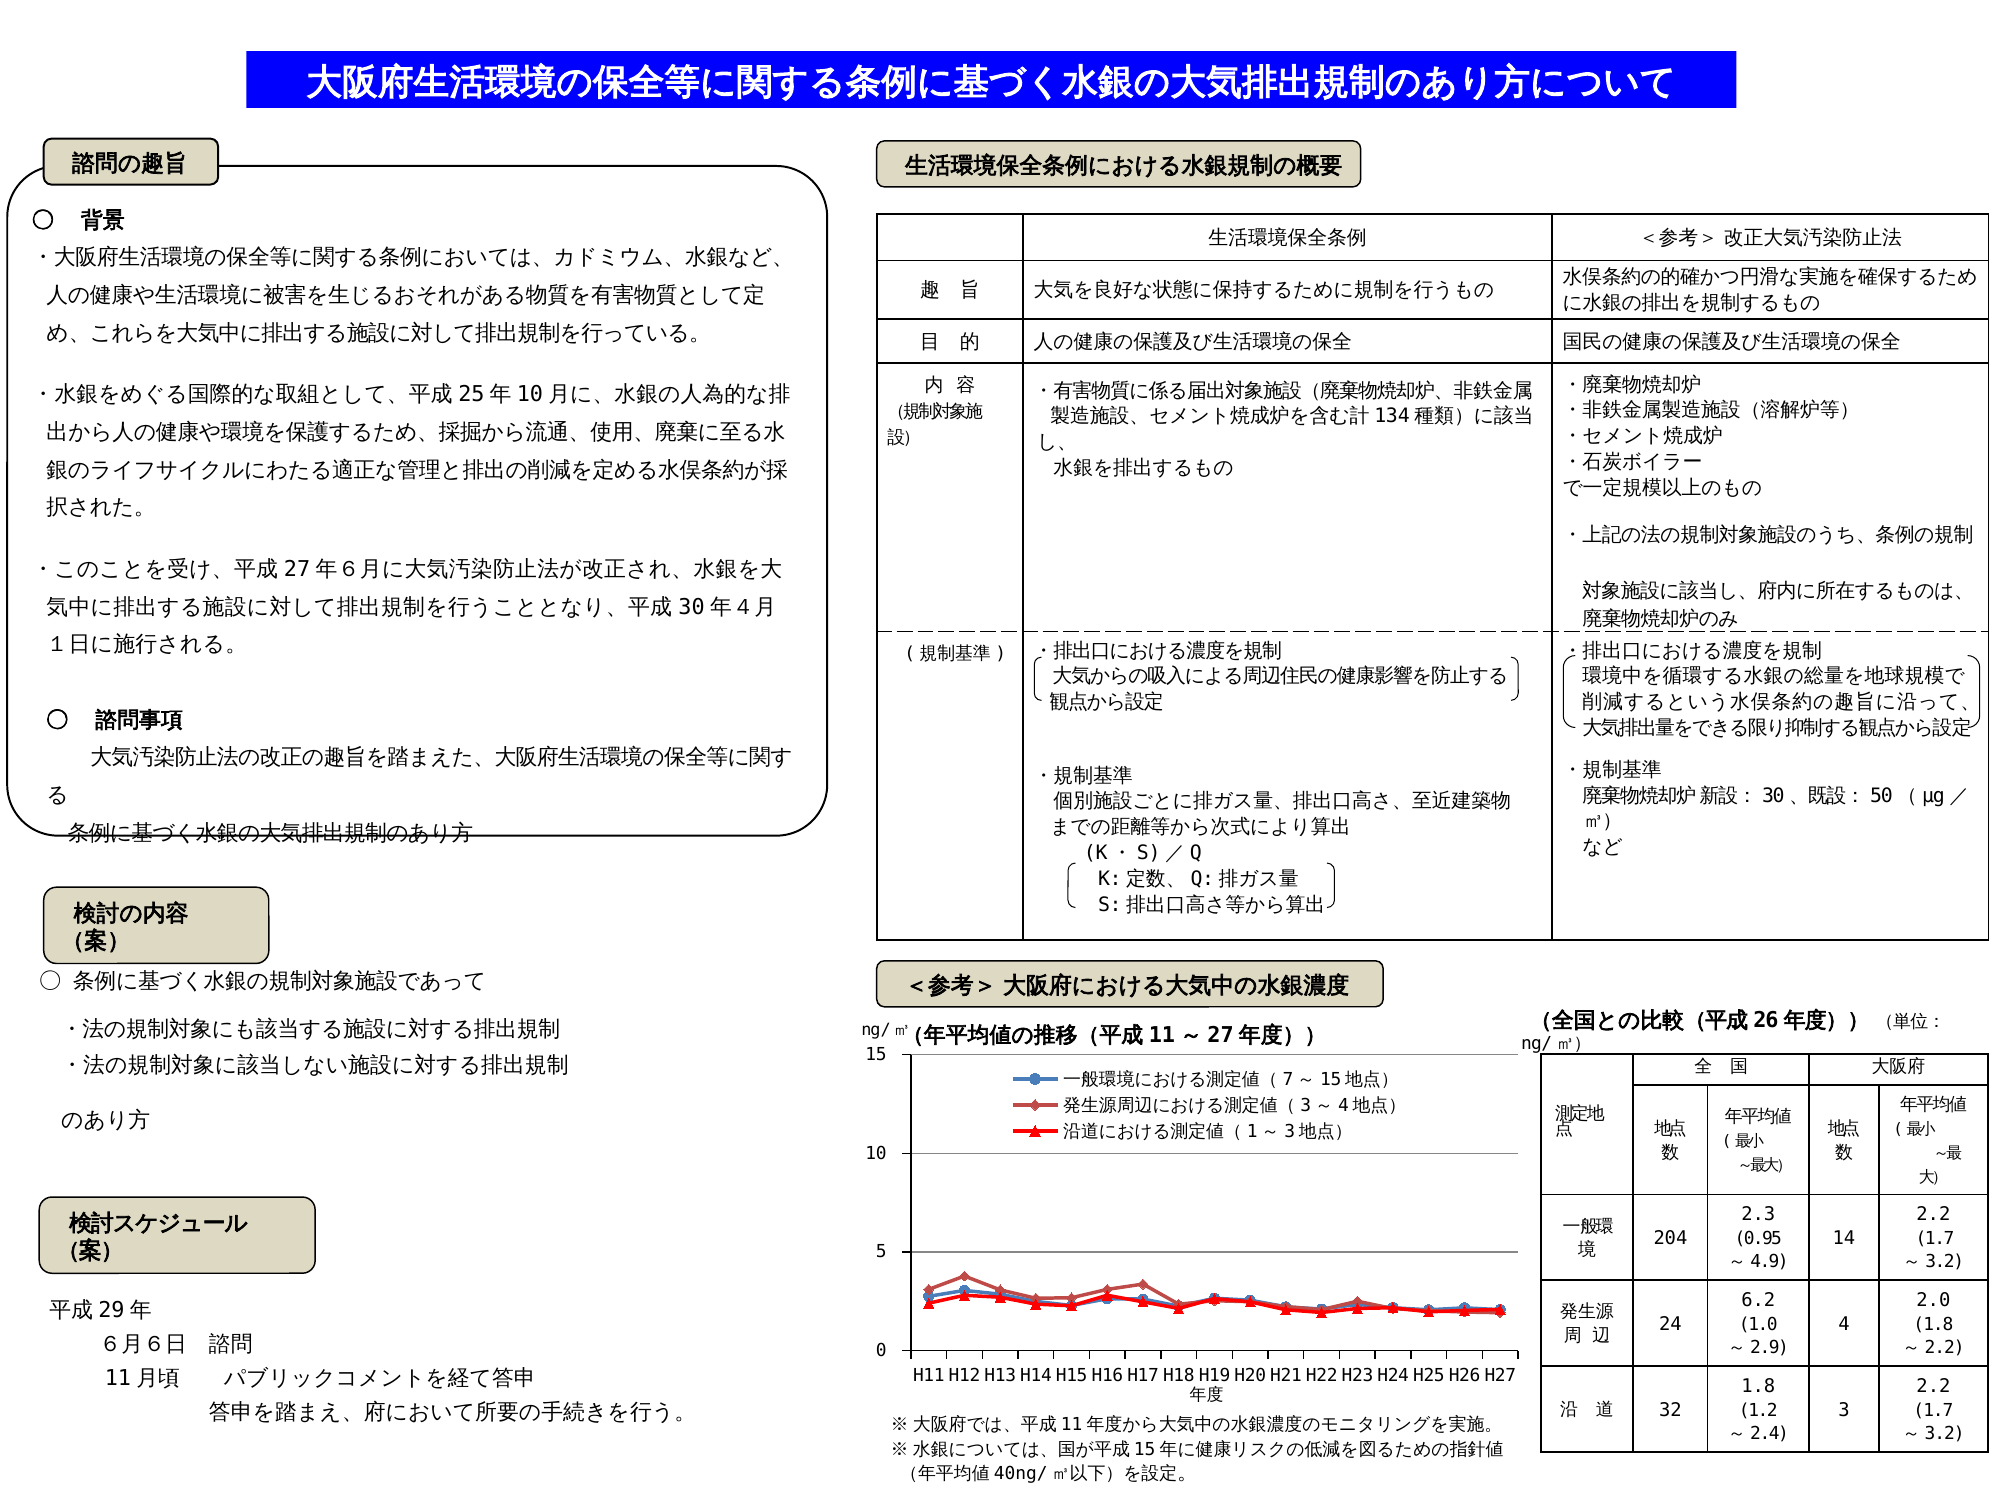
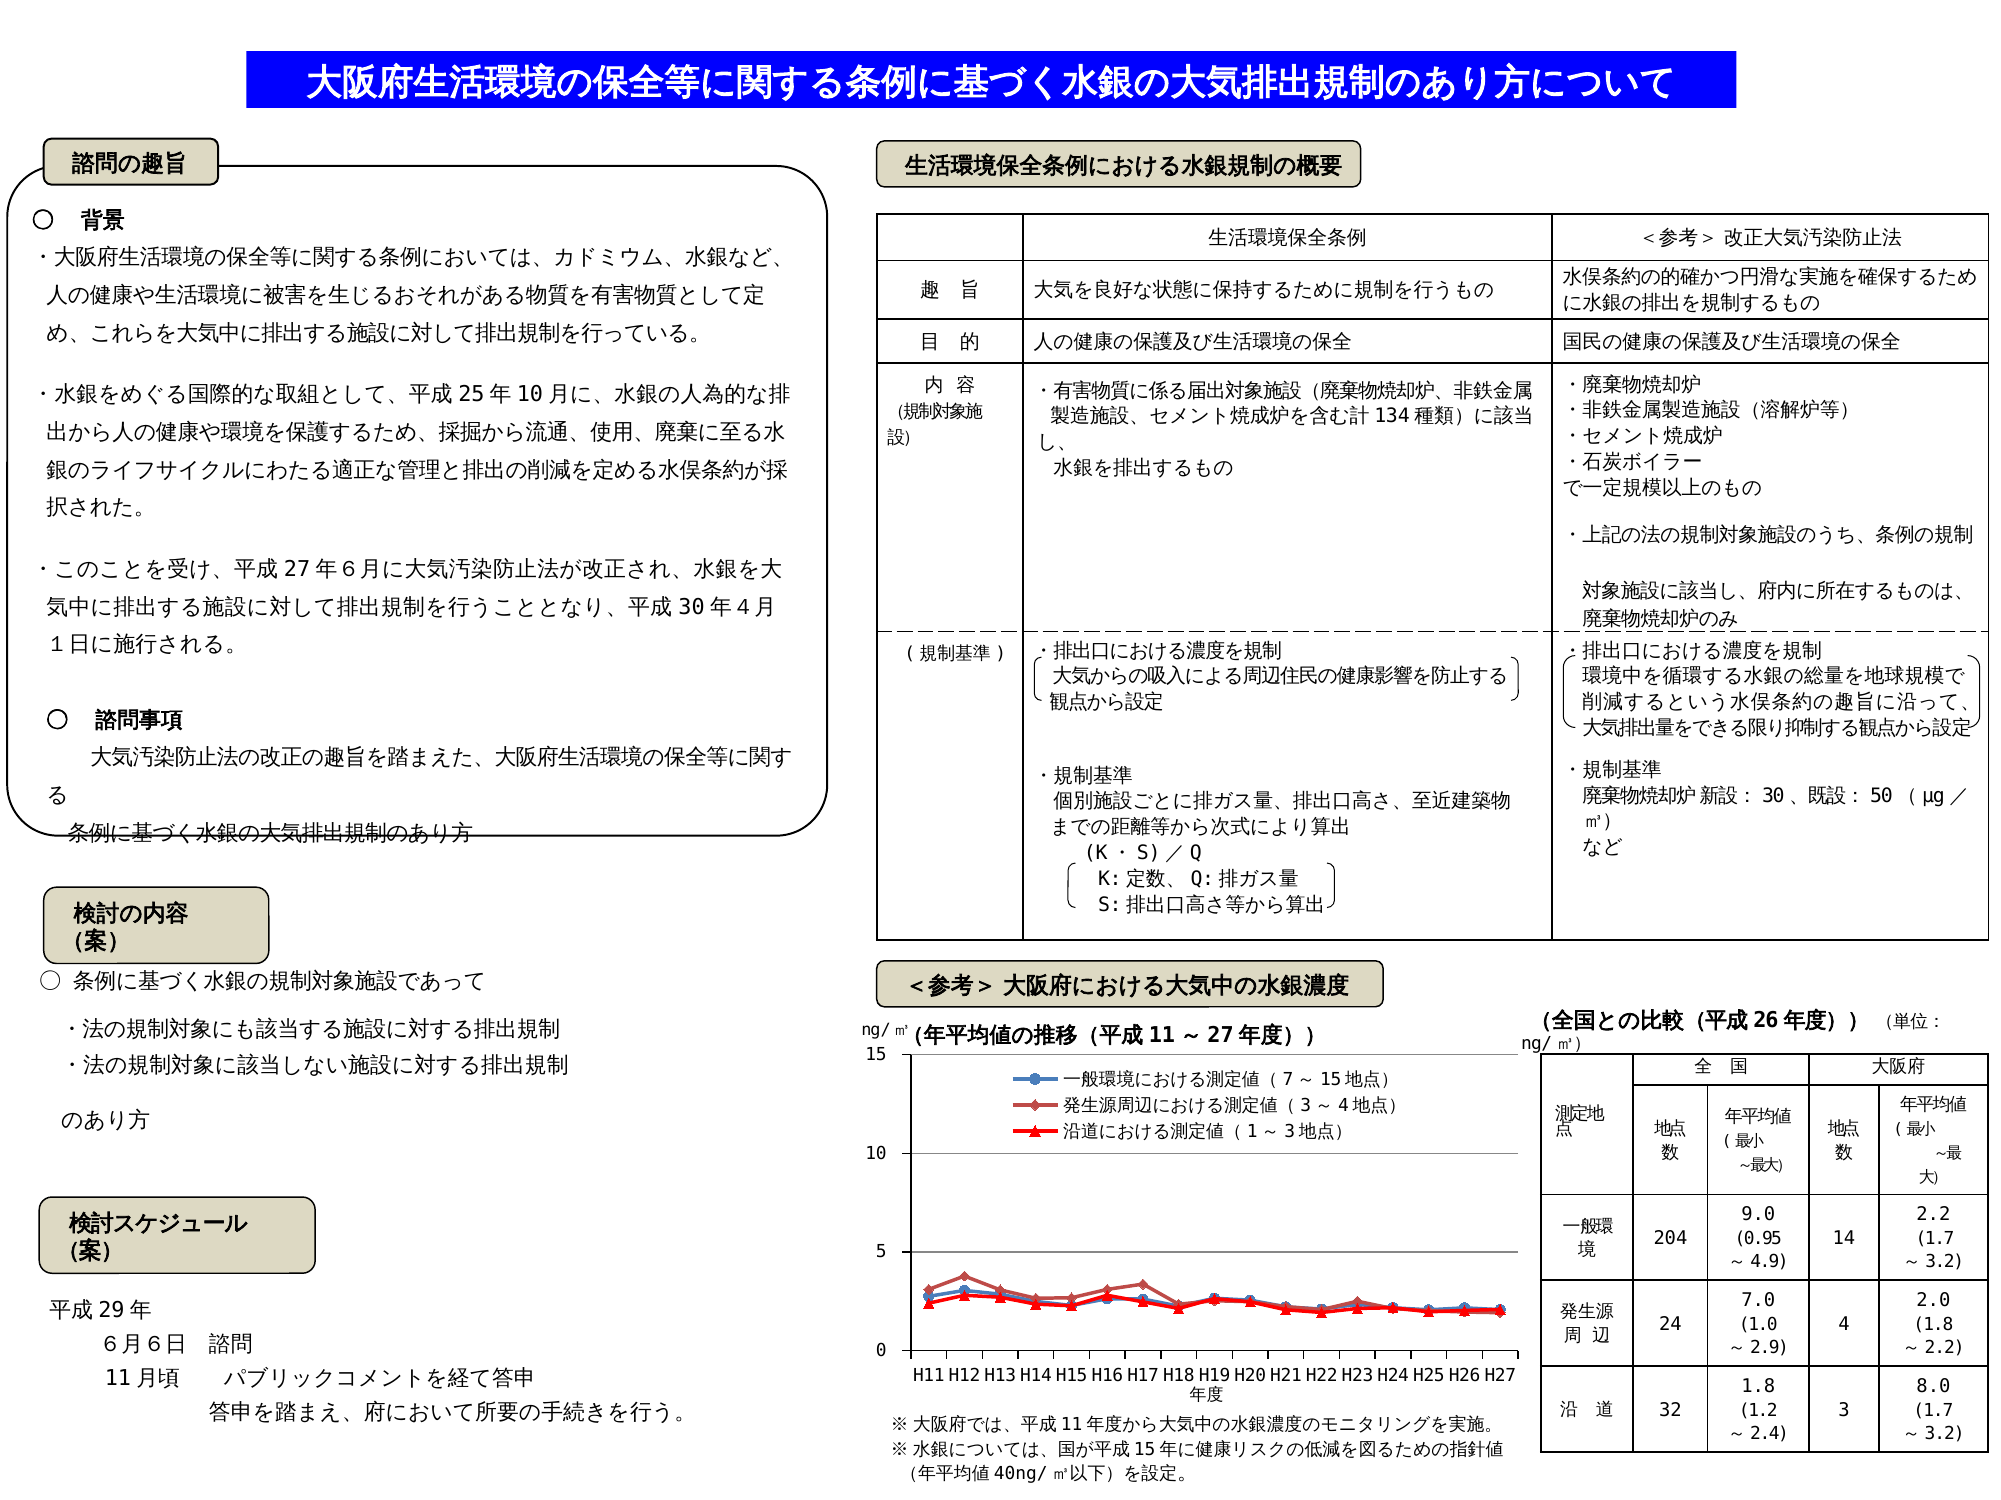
2.3: 2.3 -> 9.0 (1758, 1215)
6.2: 6.2 -> 7.0 (1758, 1301)
2.2: 2.2 -> 8.0 (1933, 1387)
